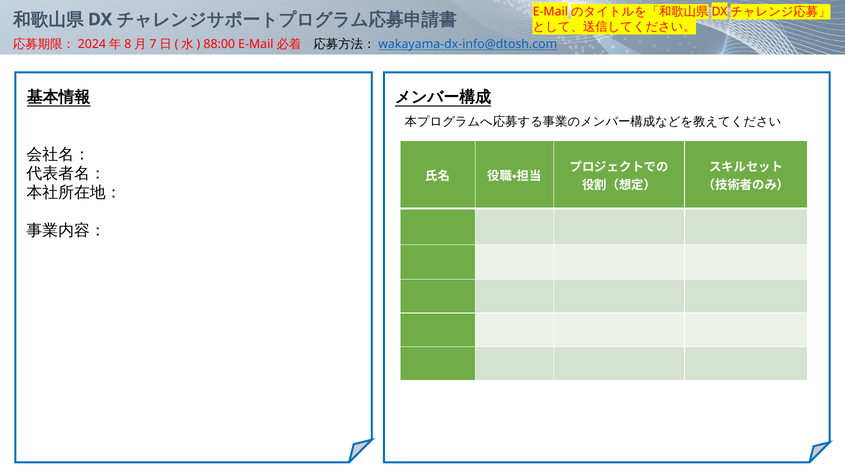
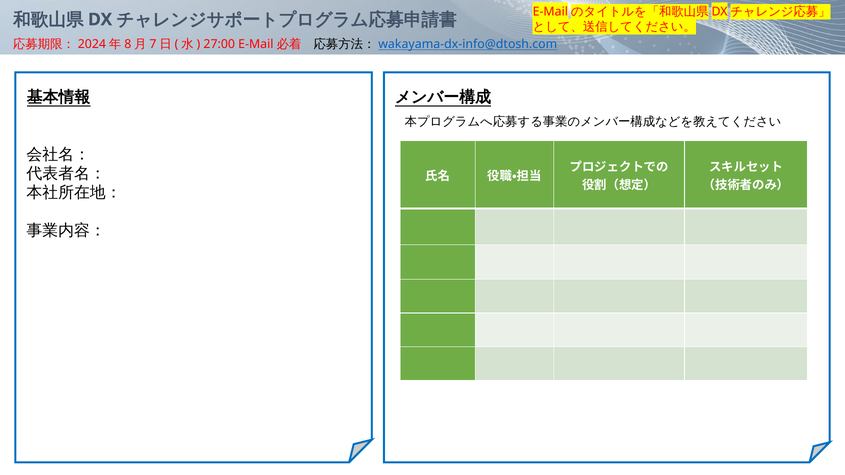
88:00: 88:00 -> 27:00 (219, 44)
